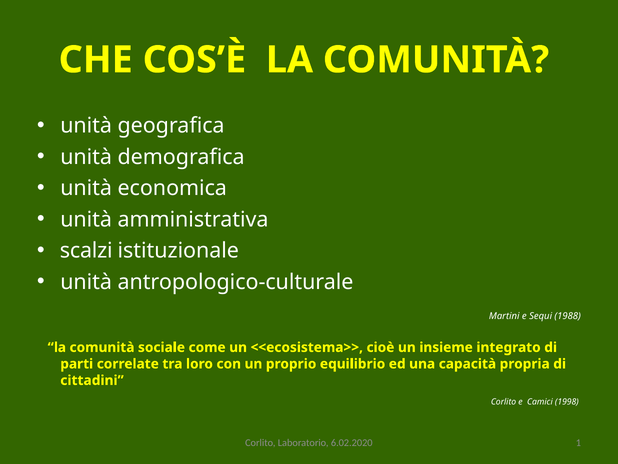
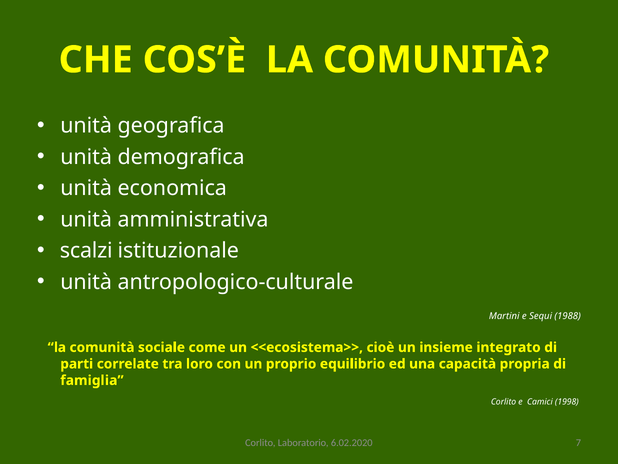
cittadini: cittadini -> famiglia (92, 380)
1: 1 -> 7 (578, 443)
